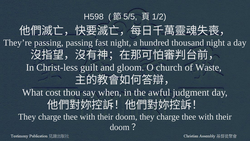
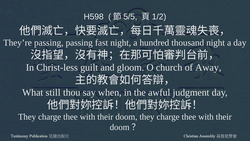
Waste: Waste -> Away (208, 67)
cost: cost -> still (53, 92)
